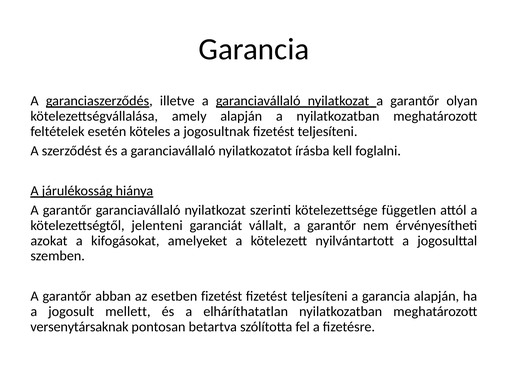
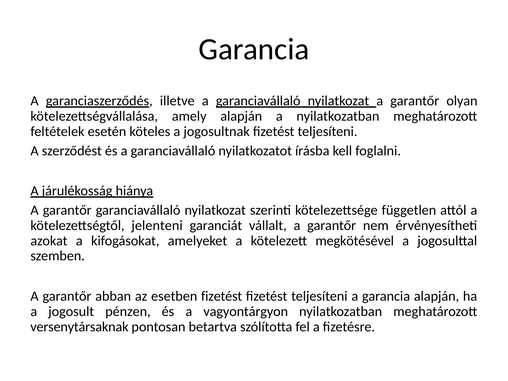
nyilvántartott: nyilvántartott -> megkötésével (355, 241)
mellett: mellett -> pénzen (128, 312)
elháríthatatlan: elháríthatatlan -> vagyontárgyon (246, 312)
